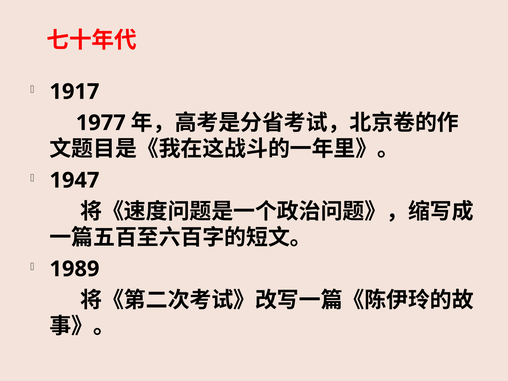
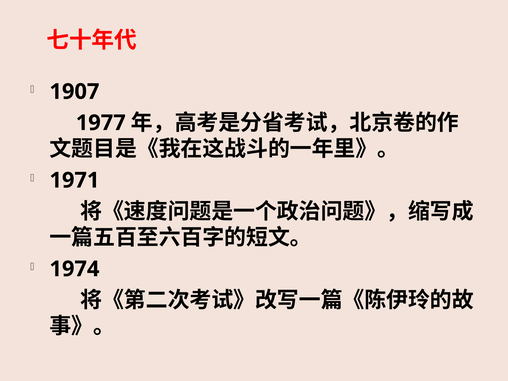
1917: 1917 -> 1907 (74, 92)
1947: 1947 -> 1971 (74, 180)
1989: 1989 -> 1974 (74, 269)
